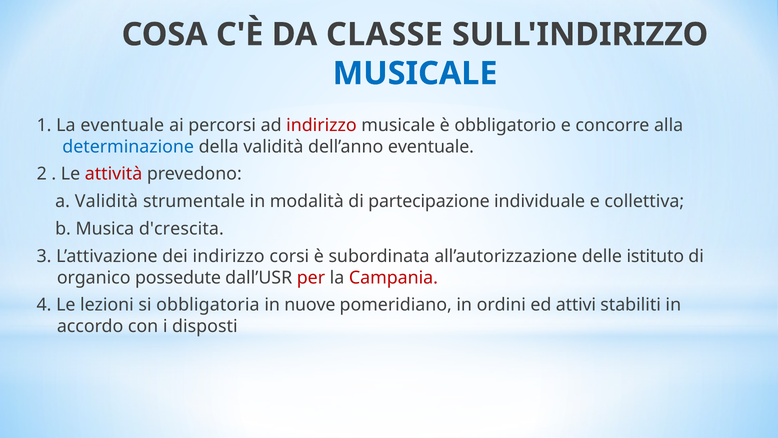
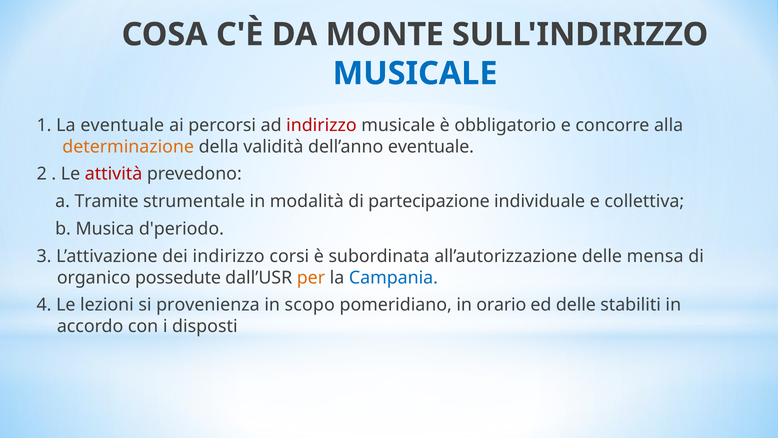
CLASSE: CLASSE -> MONTE (385, 35)
determinazione colour: blue -> orange (128, 146)
a Validità: Validità -> Tramite (107, 201)
d'crescita: d'crescita -> d'periodo (181, 229)
istituto: istituto -> mensa (655, 256)
per colour: red -> orange (311, 277)
Campania colour: red -> blue (393, 277)
obbligatoria: obbligatoria -> provenienza (208, 305)
nuove: nuove -> scopo (310, 305)
ordini: ordini -> orario (501, 305)
ed attivi: attivi -> delle (576, 305)
